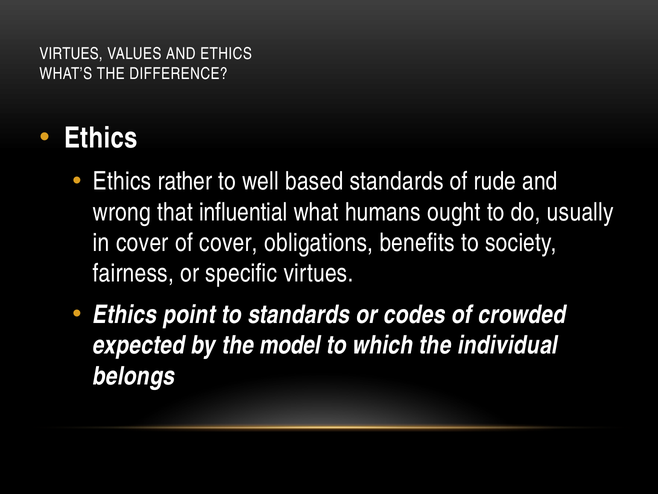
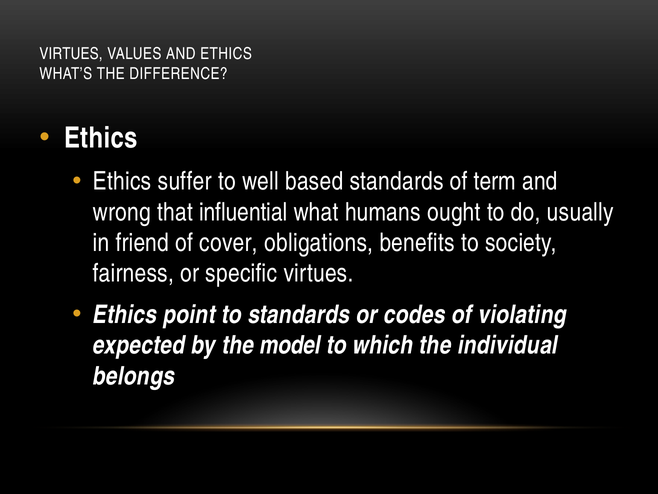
rather: rather -> suffer (185, 181)
rude: rude -> term (495, 181)
in cover: cover -> friend (142, 243)
crowded: crowded -> violating (522, 314)
